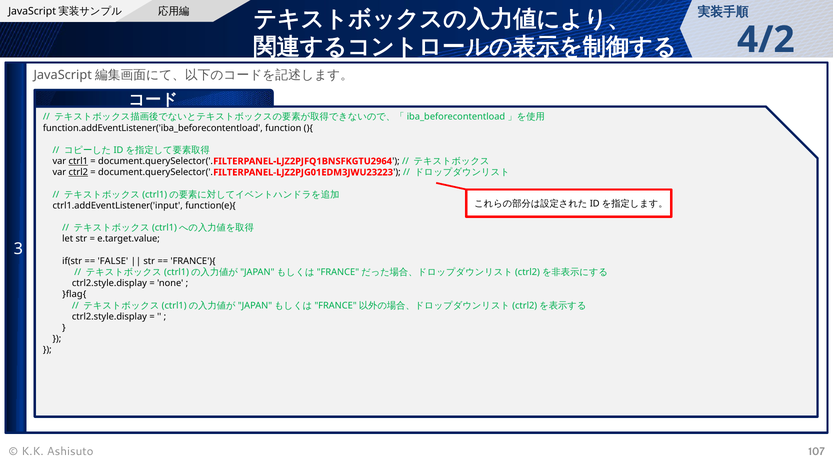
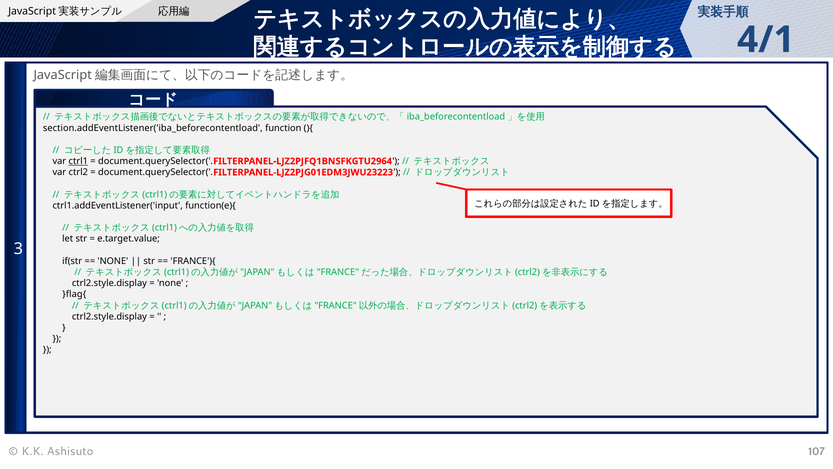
4/2: 4/2 -> 4/1 (766, 40)
function.addEventListener('iba_beforecontentload: function.addEventListener('iba_beforecontentload -> section.addEventListener('iba_beforecontentload (153, 128)
ctrl2 underline: present -> none (78, 172)
FALSE: FALSE -> NONE (113, 261)
